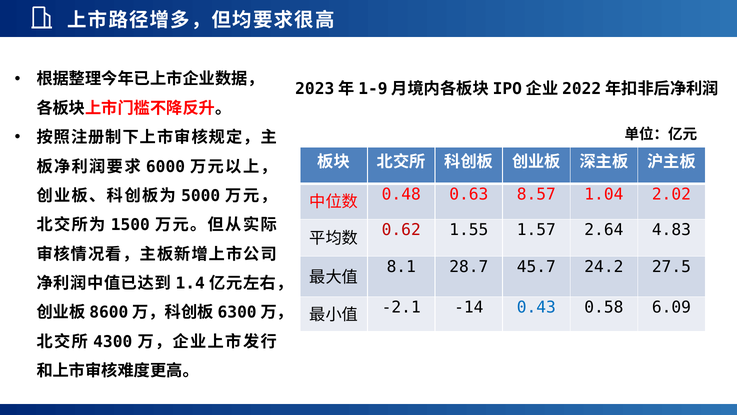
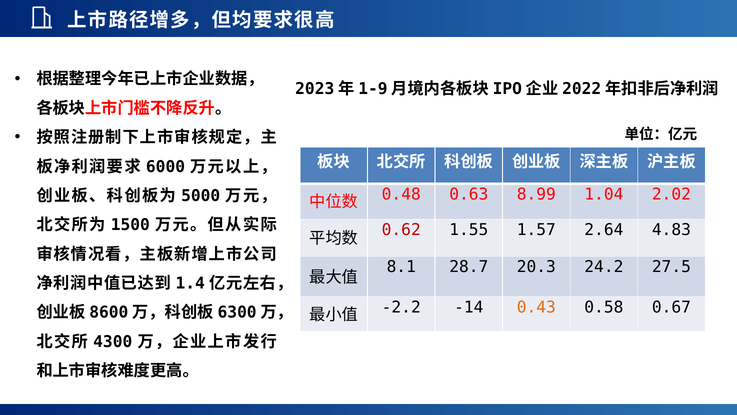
8.57: 8.57 -> 8.99 (536, 194)
45.7: 45.7 -> 20.3 (536, 267)
-2.1: -2.1 -> -2.2 (401, 307)
0.43 colour: blue -> orange (536, 307)
6.09: 6.09 -> 0.67 (671, 307)
